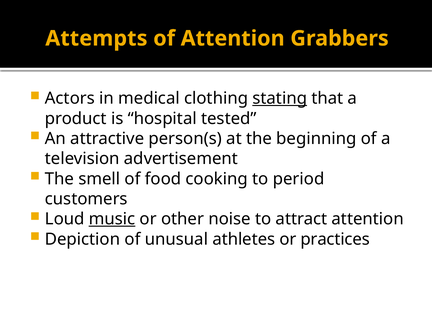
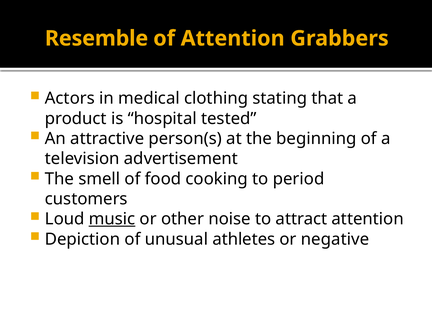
Attempts: Attempts -> Resemble (97, 38)
stating underline: present -> none (280, 98)
practices: practices -> negative (335, 239)
